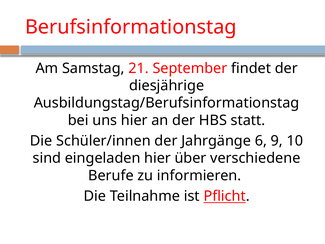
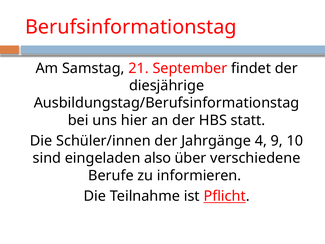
6: 6 -> 4 (261, 141)
eingeladen hier: hier -> also (158, 158)
